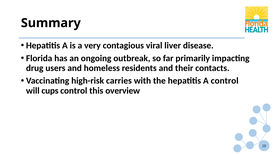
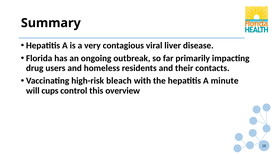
carries: carries -> bleach (119, 81)
A control: control -> minute (225, 81)
